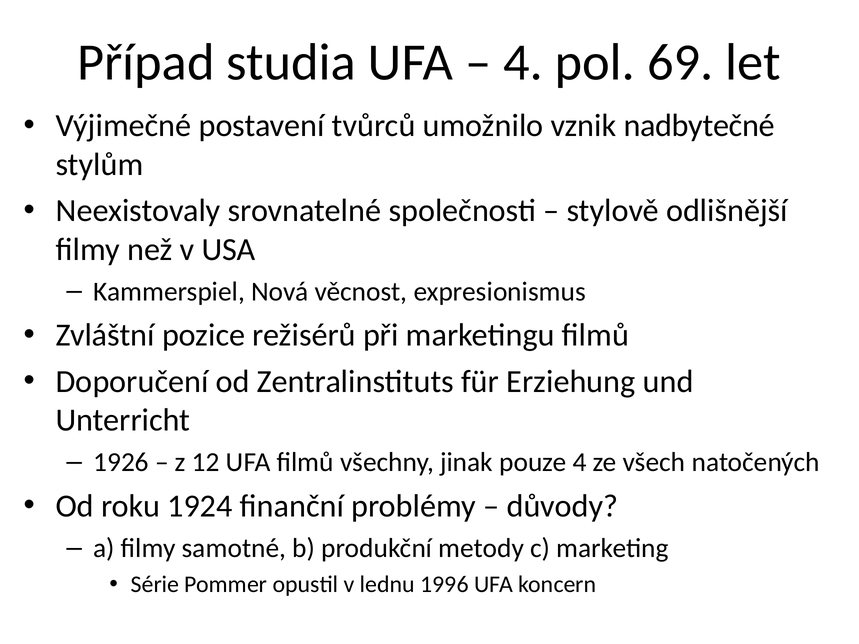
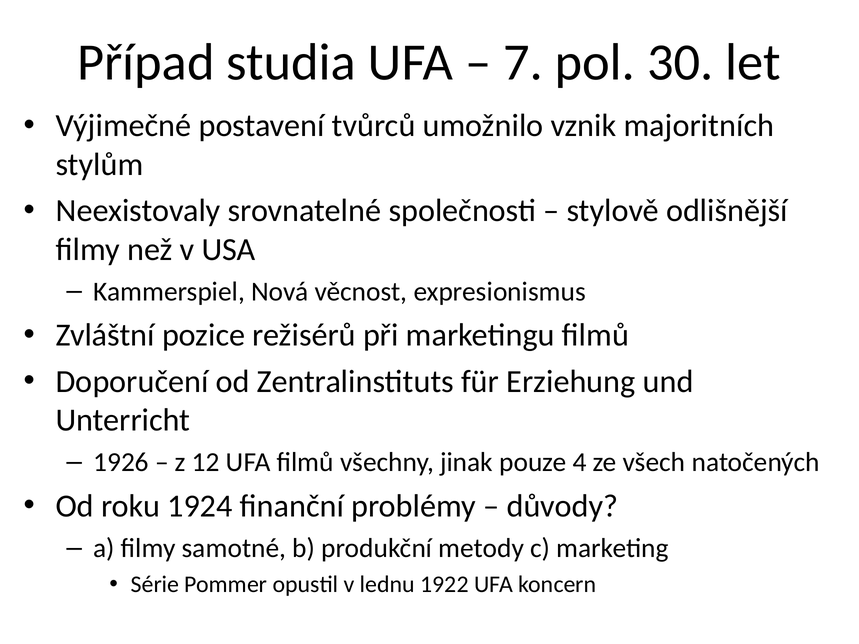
4: 4 -> 7 (523, 62)
69: 69 -> 30 (680, 62)
nadbytečné: nadbytečné -> majoritních (699, 126)
1996: 1996 -> 1922 (444, 585)
